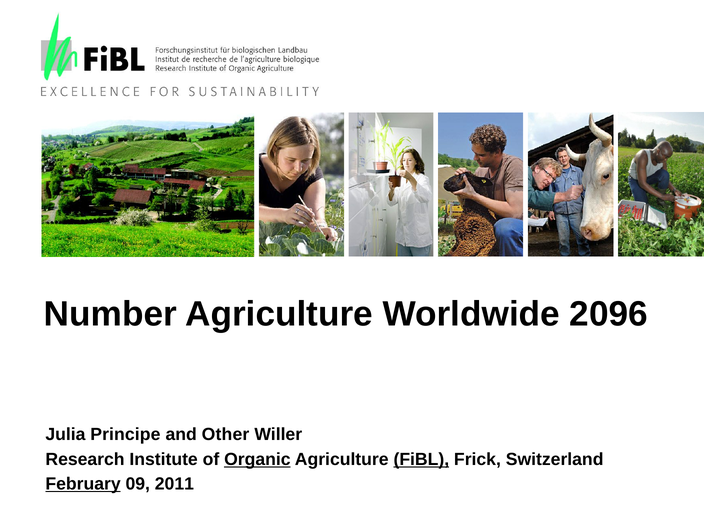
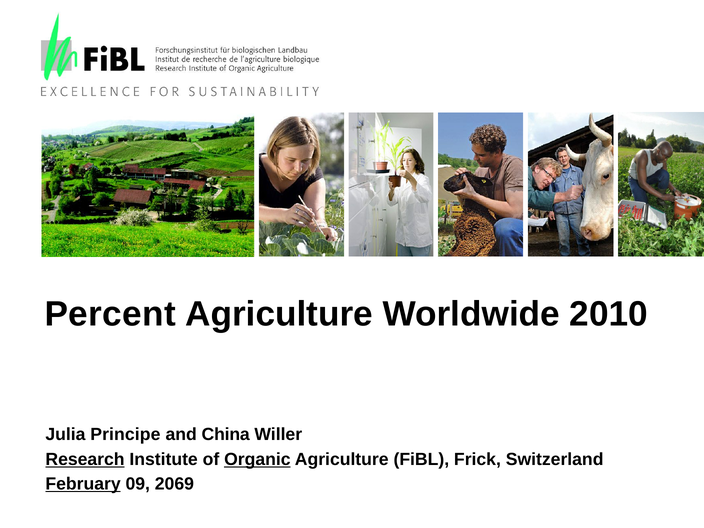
Number: Number -> Percent (110, 314)
2096: 2096 -> 2010 (609, 314)
Other: Other -> China (226, 435)
Research underline: none -> present (85, 459)
FiBL underline: present -> none (421, 459)
2011: 2011 -> 2069 (174, 484)
